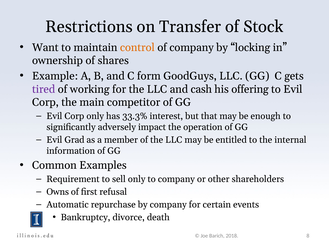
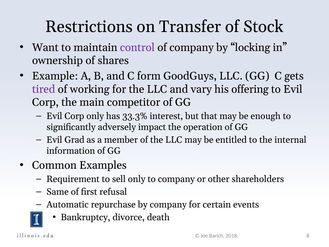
control colour: orange -> purple (137, 47)
cash: cash -> vary (201, 89)
Owns: Owns -> Same (58, 192)
